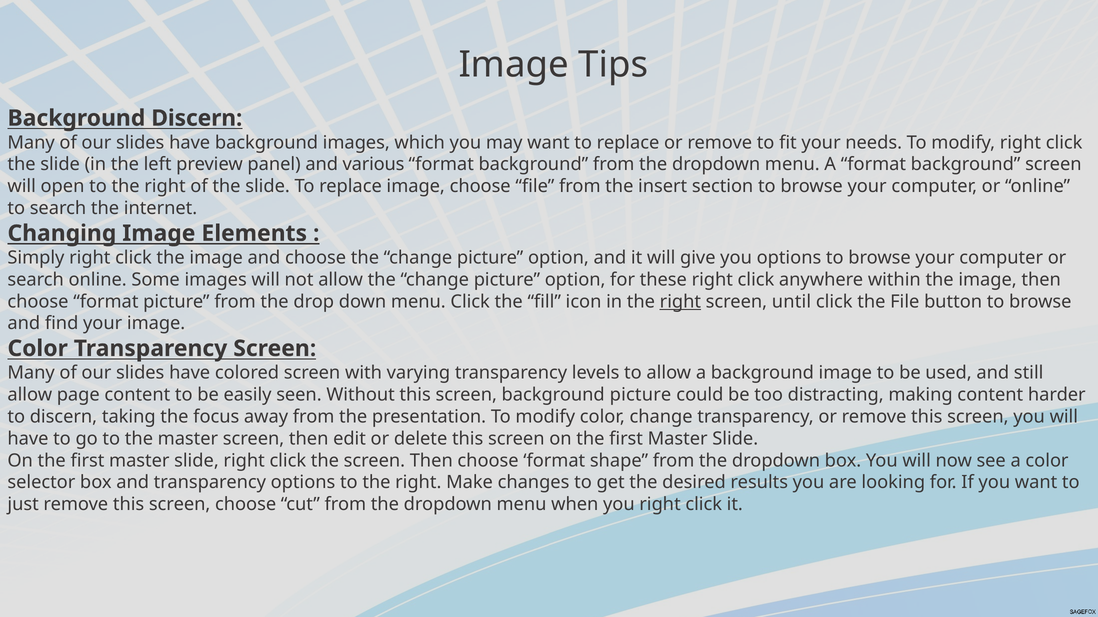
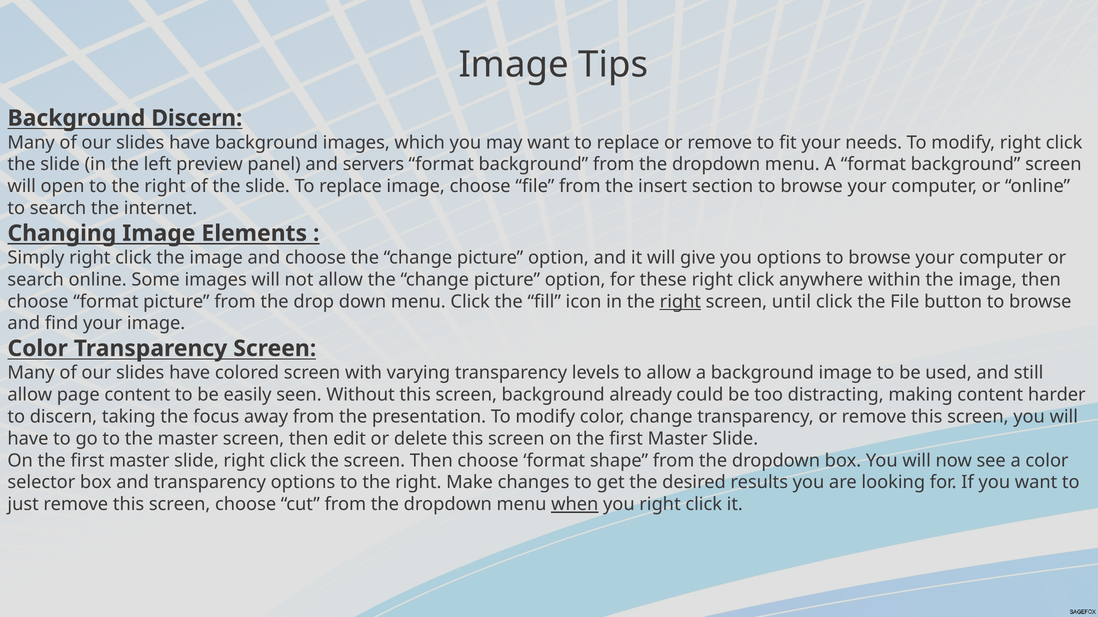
various: various -> servers (373, 165)
background picture: picture -> already (641, 395)
when underline: none -> present (575, 505)
